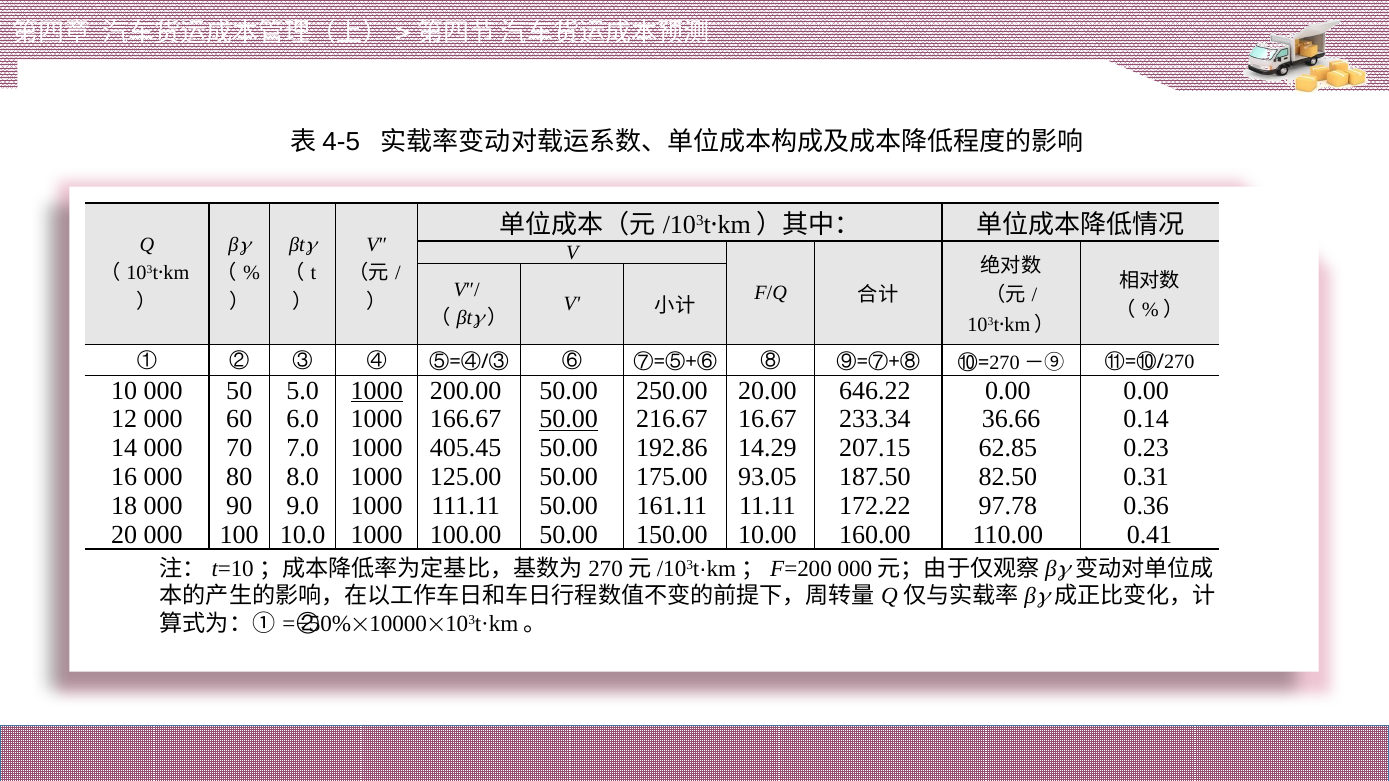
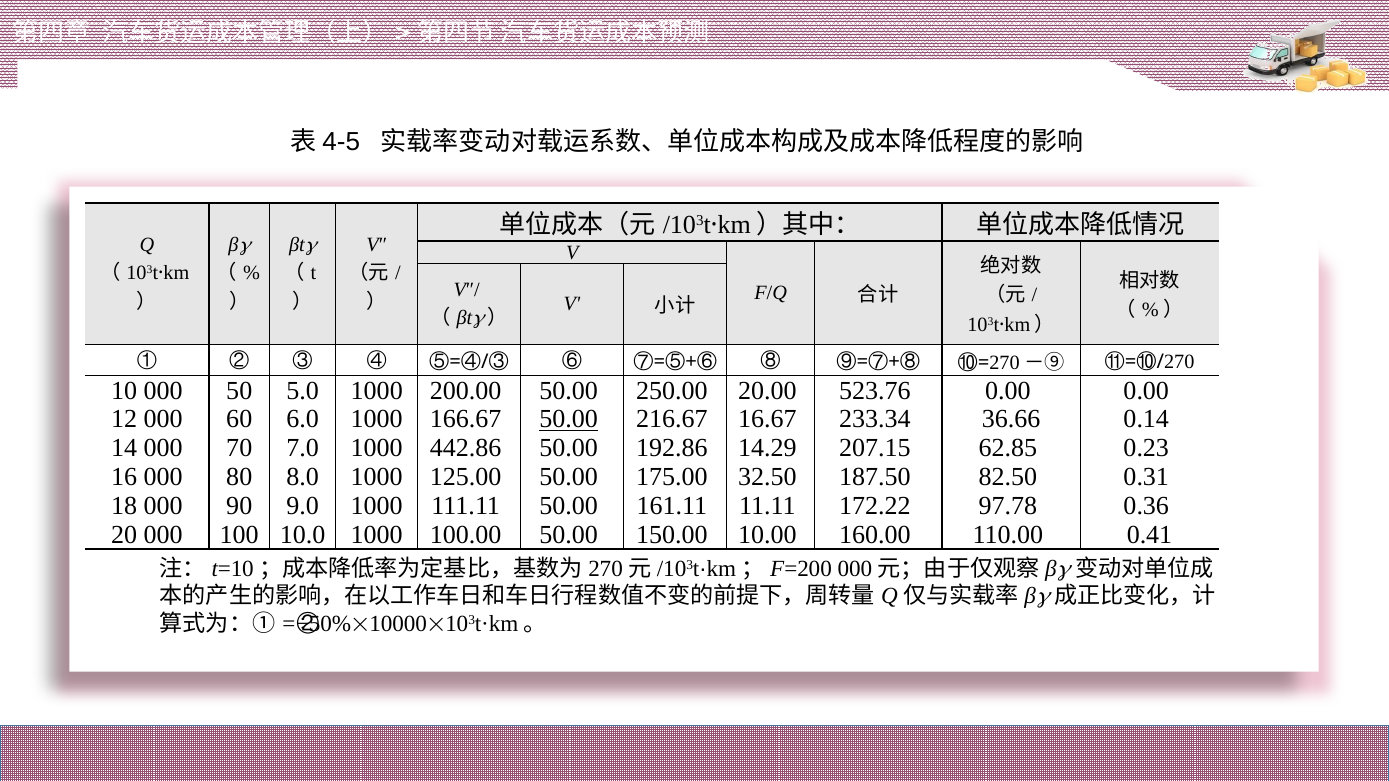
1000 underline: present -> none (377, 391)
646.22: 646.22 -> 523.76 (875, 391)
405.45: 405.45 -> 442.86 (466, 448)
93.05: 93.05 -> 32.50 (767, 477)
